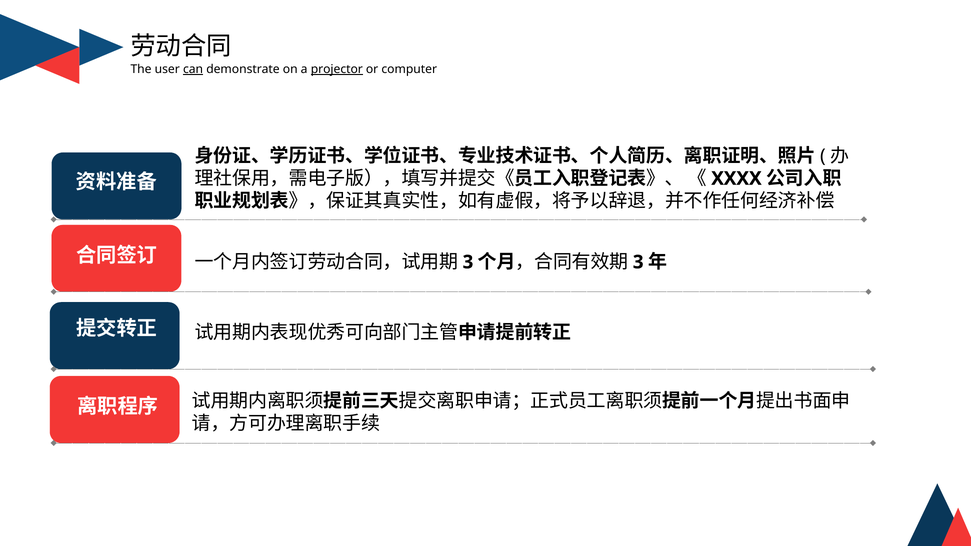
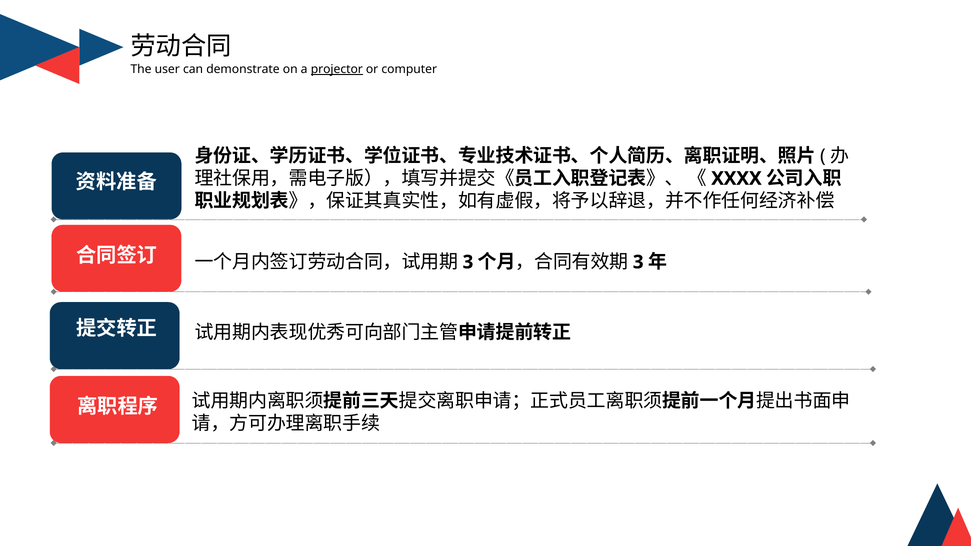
can underline: present -> none (193, 69)
